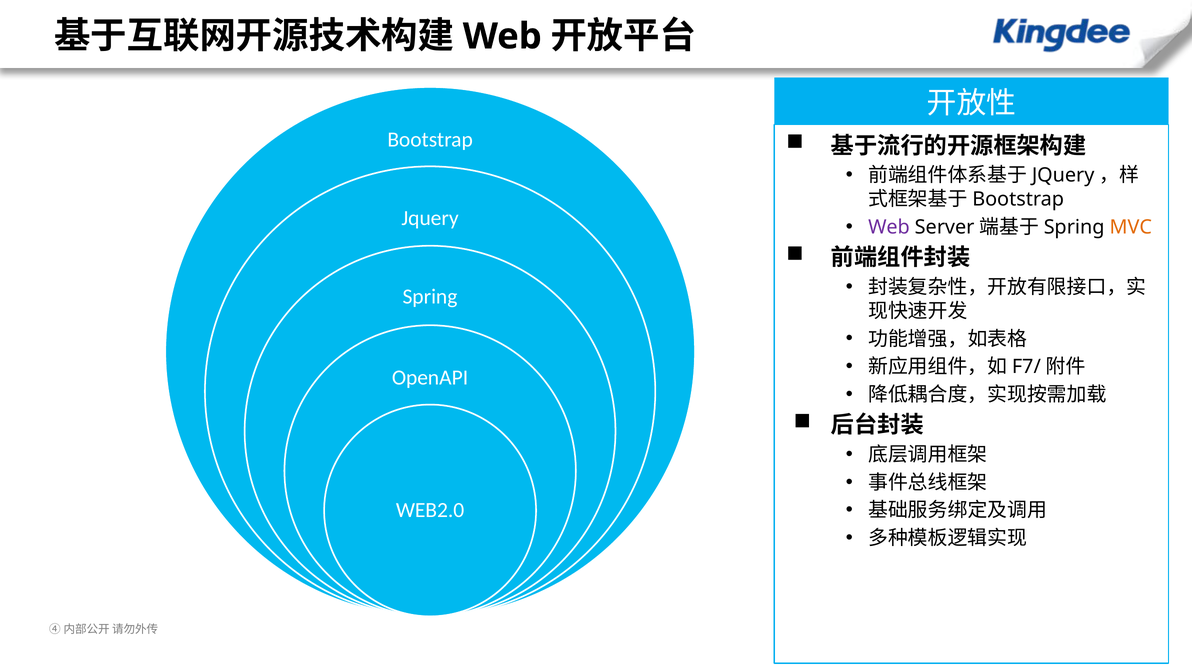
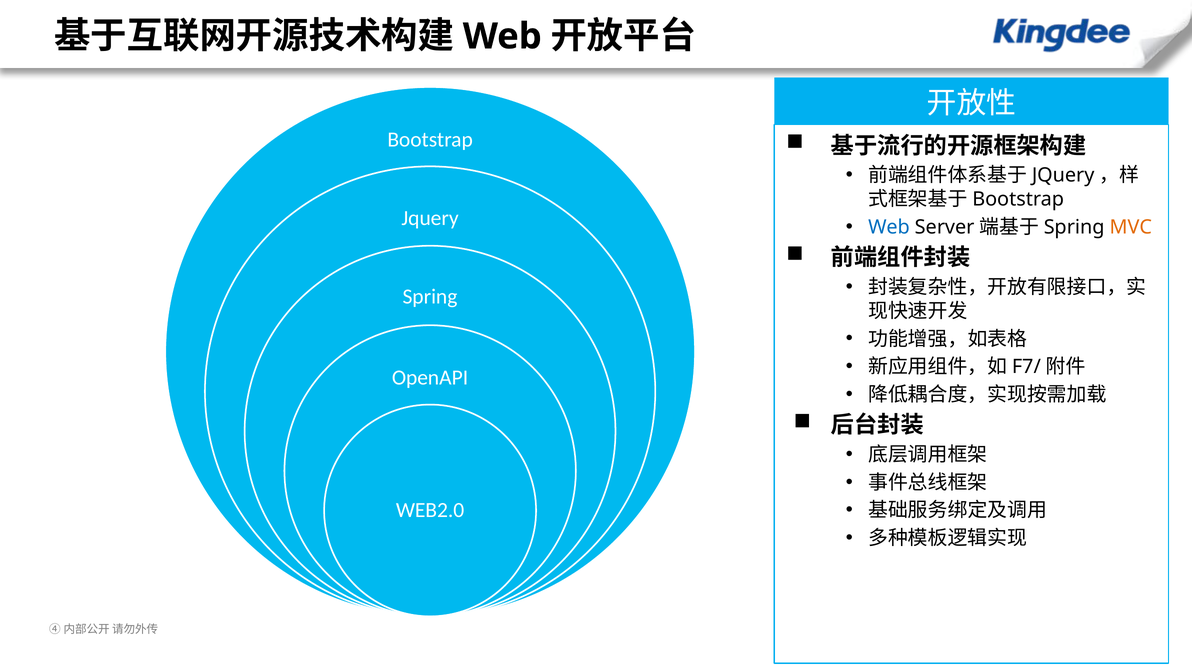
Web colour: purple -> blue (889, 227)
